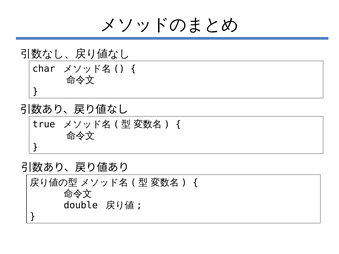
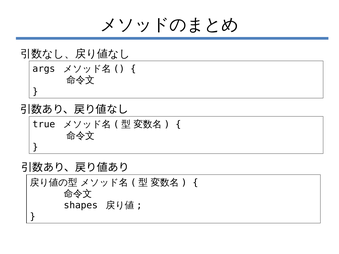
char: char -> args (44, 69)
double: double -> shapes (81, 205)
